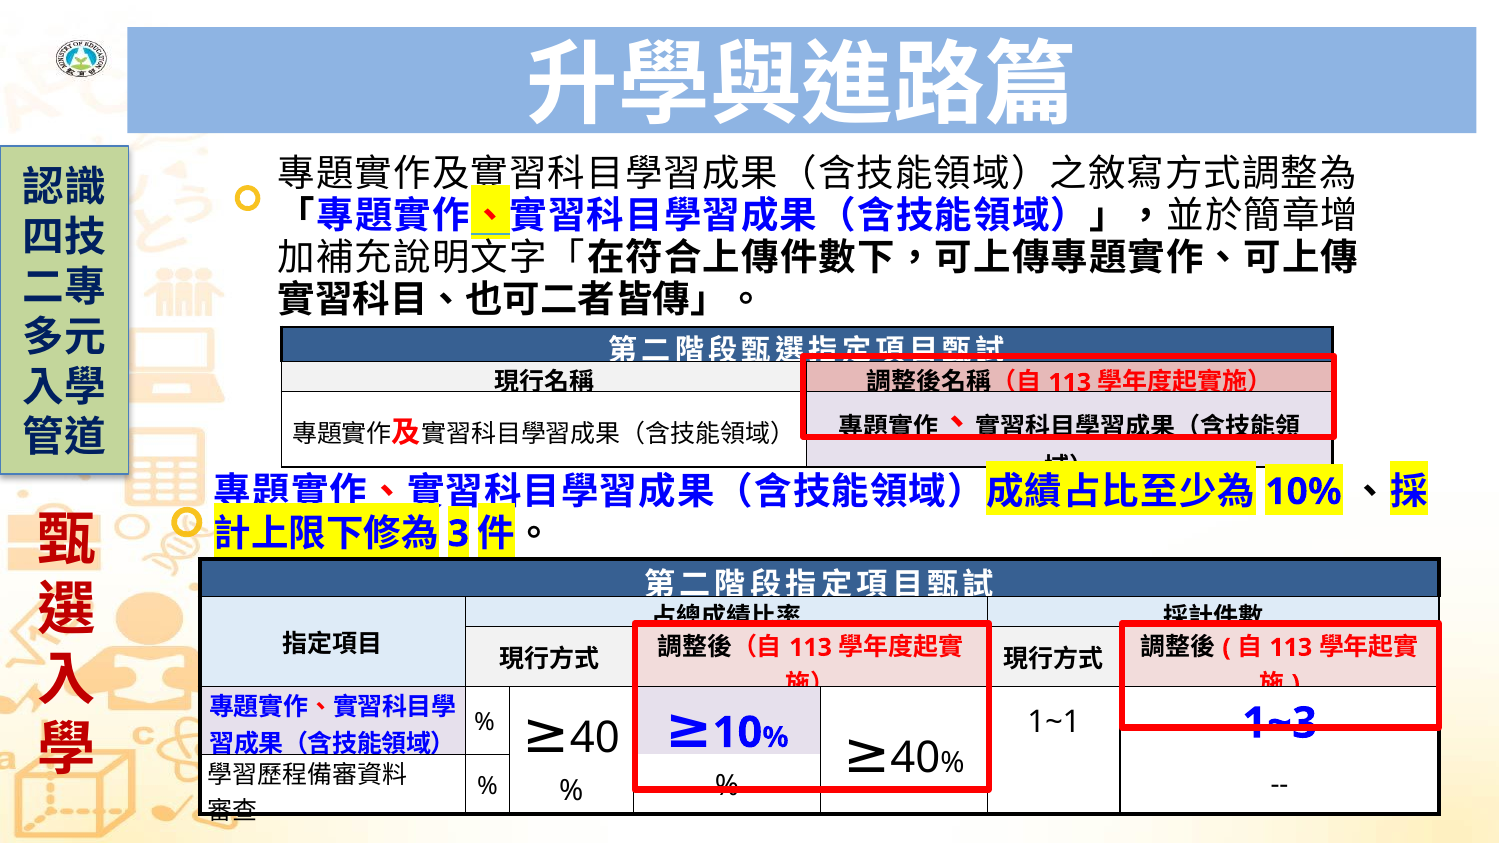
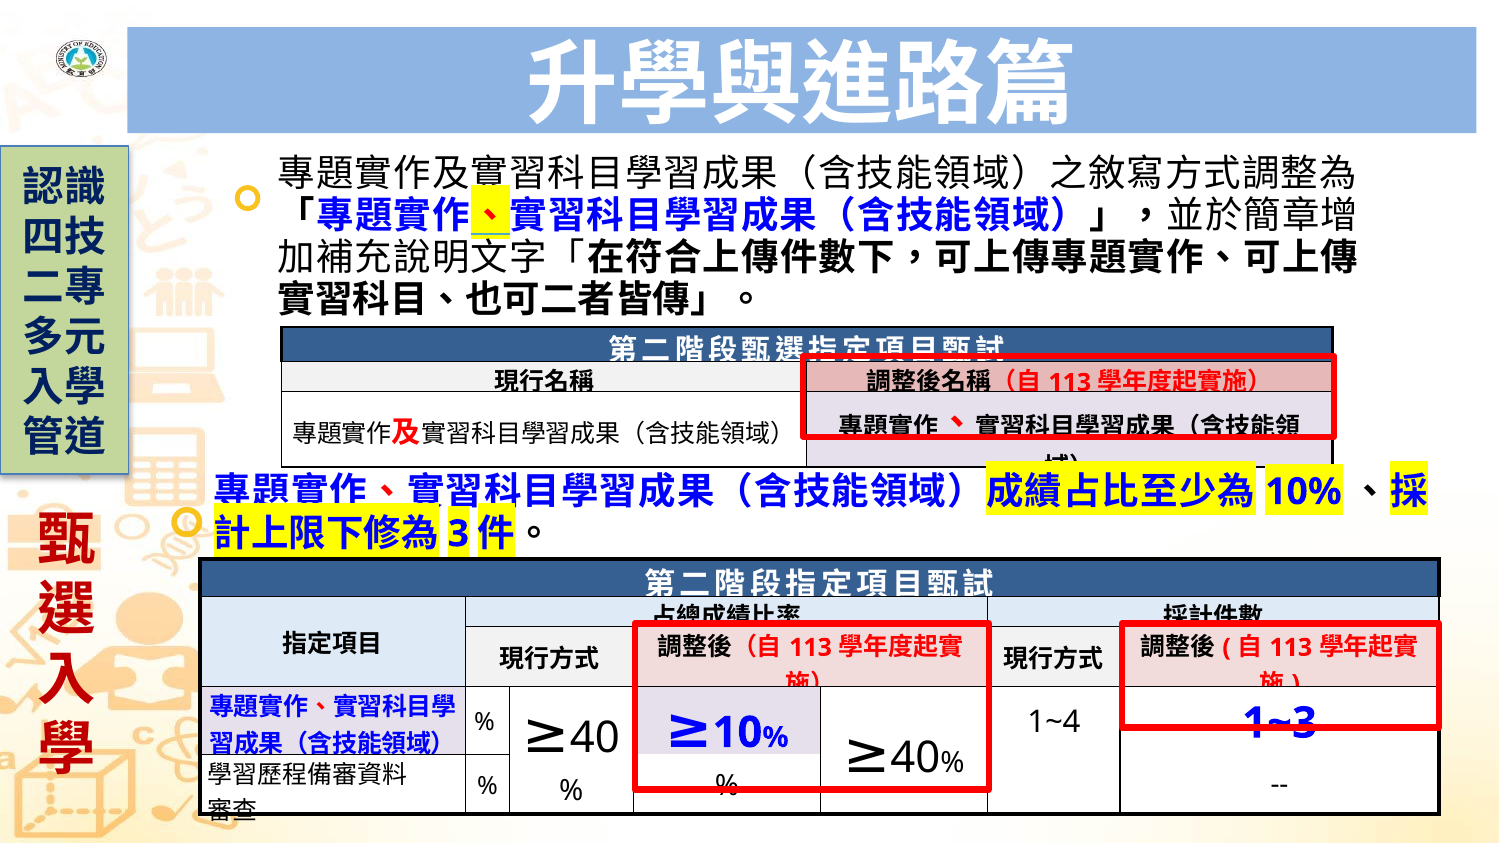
1~1: 1~1 -> 1~4 (1054, 723)
